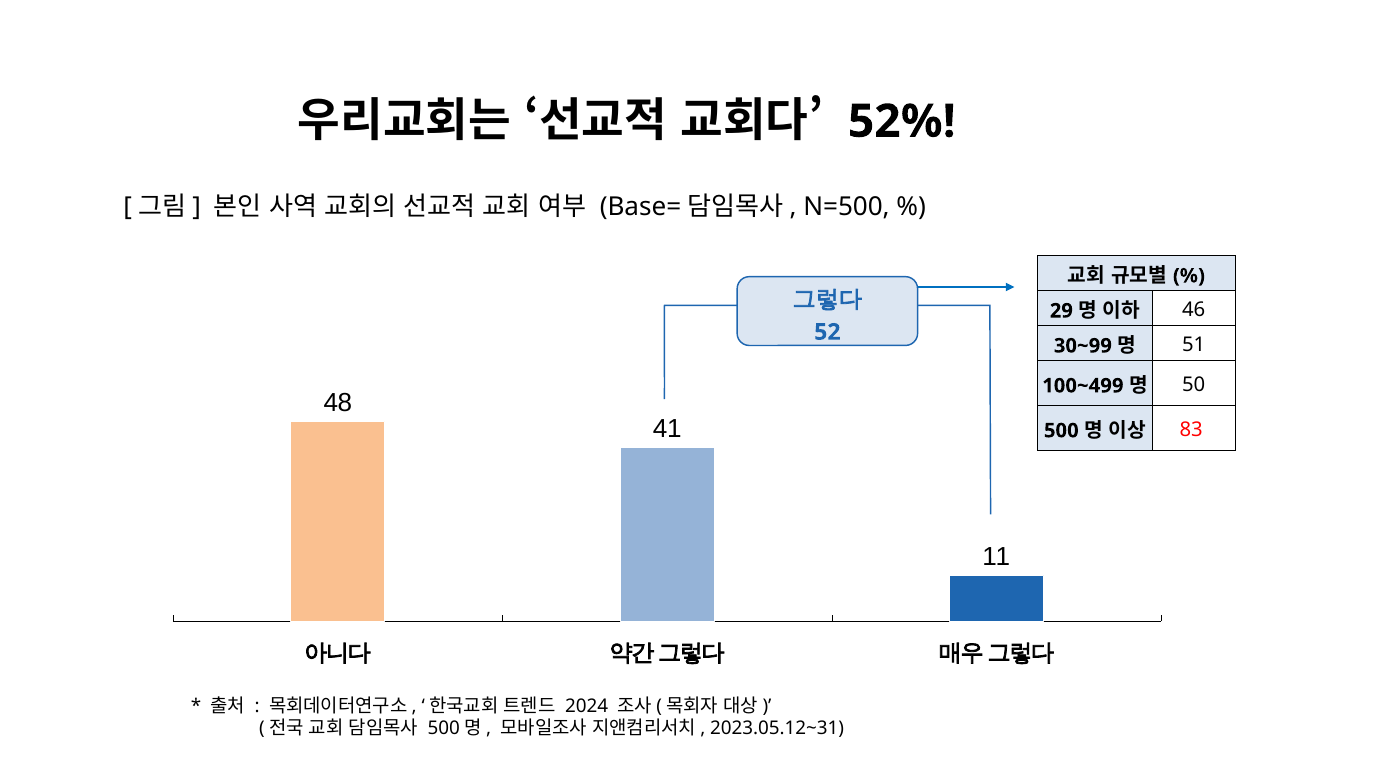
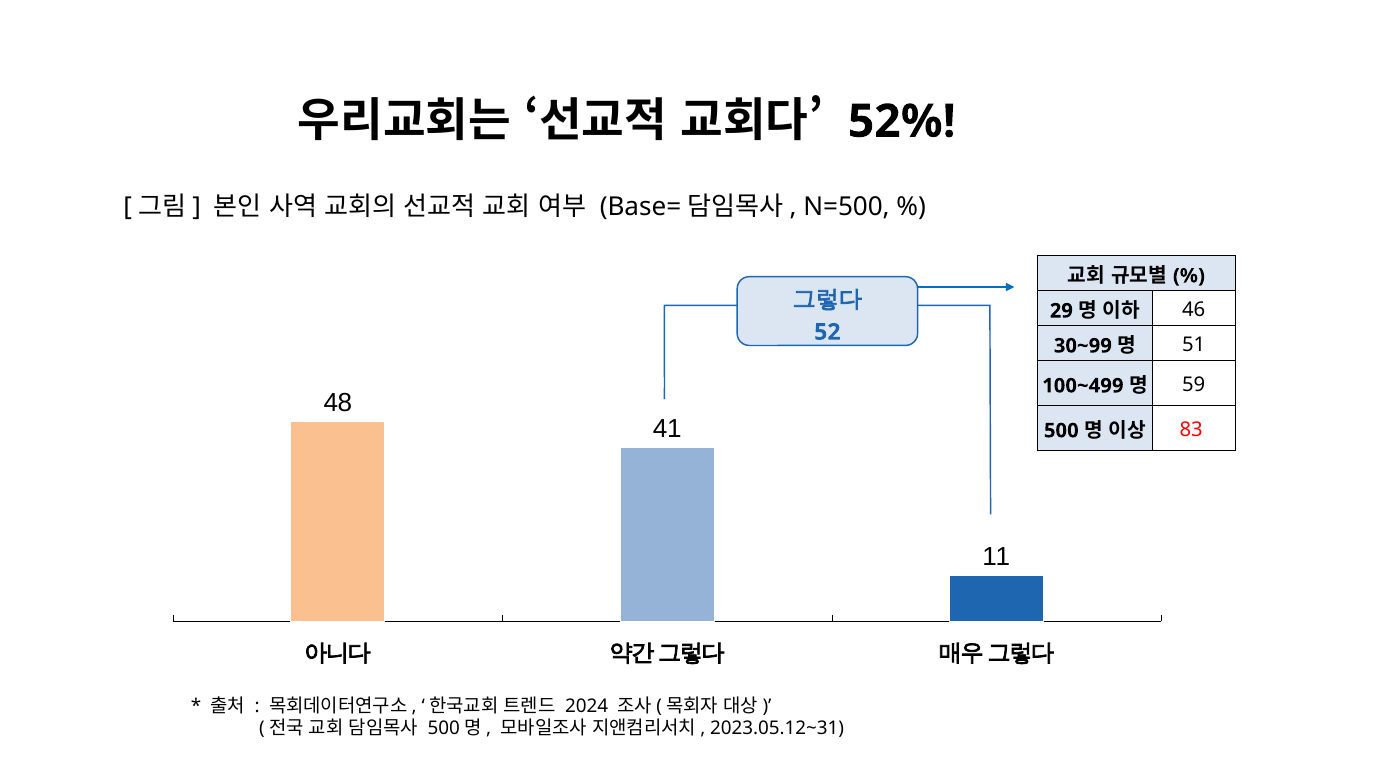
50: 50 -> 59 (1194, 385)
